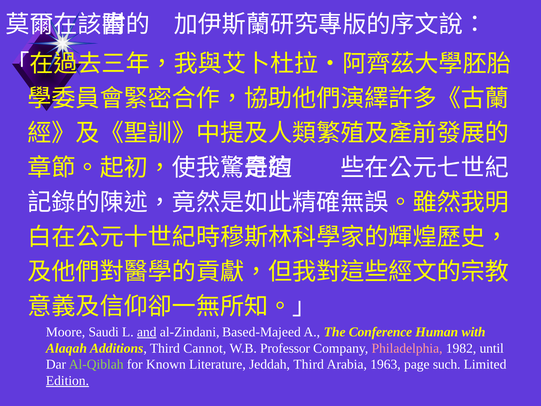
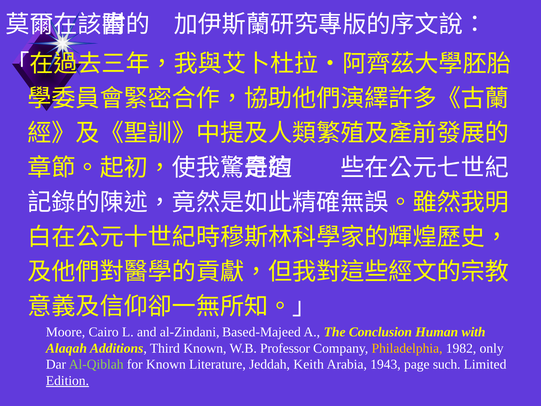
Saudi: Saudi -> Cairo (104, 332)
and underline: present -> none (147, 332)
Conference: Conference -> Conclusion (380, 332)
Third Cannot: Cannot -> Known (205, 348)
Philadelphia colour: pink -> yellow (407, 348)
until: until -> only (492, 348)
Jeddah Third: Third -> Keith (309, 364)
1963: 1963 -> 1943 (386, 364)
